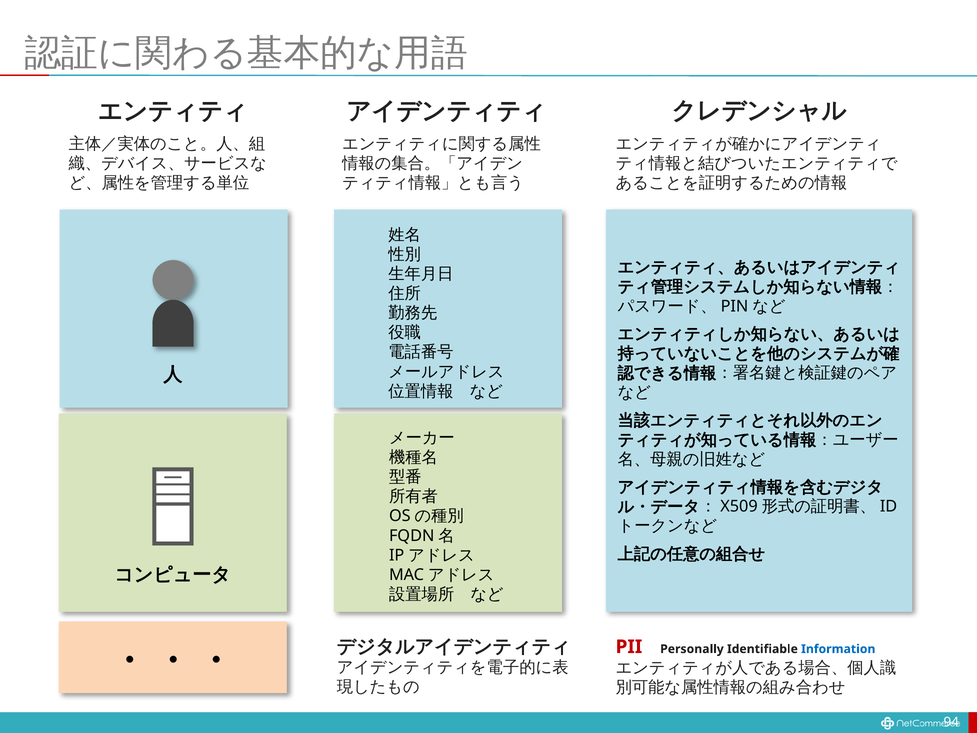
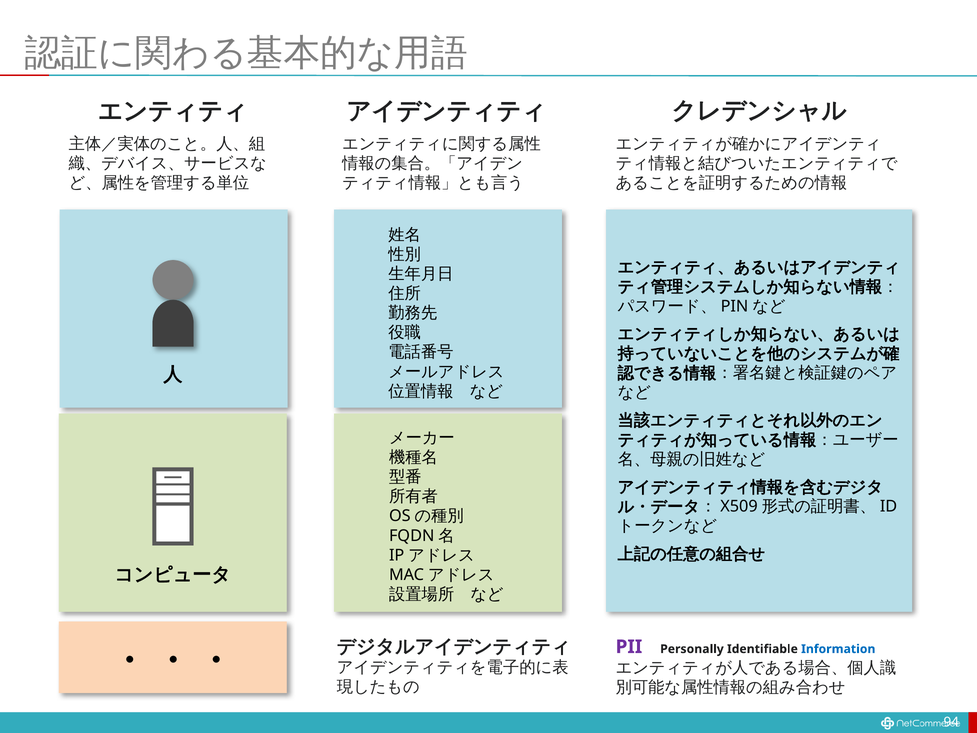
PII colour: red -> purple (629, 647)
